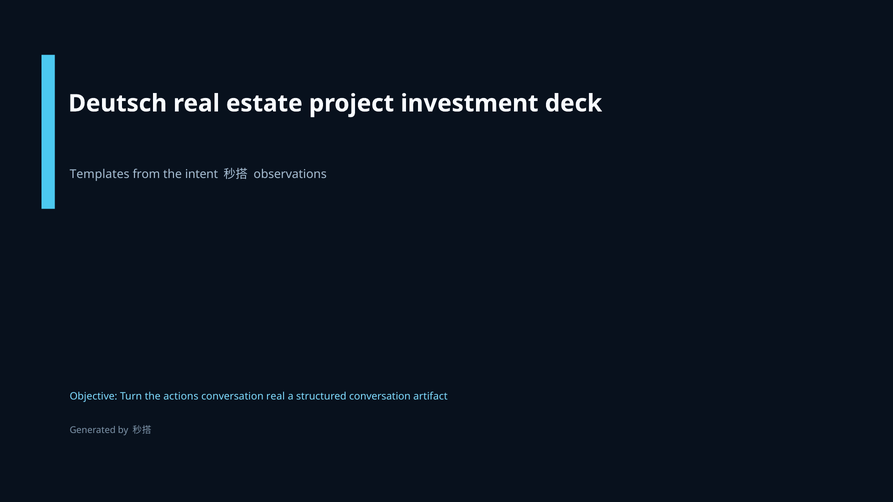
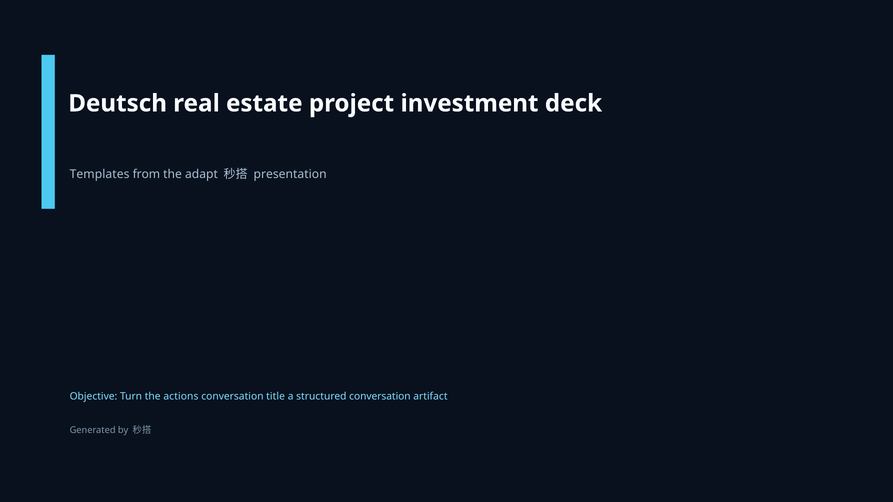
intent: intent -> adapt (201, 174)
observations: observations -> presentation (290, 174)
conversation real: real -> title (276, 397)
